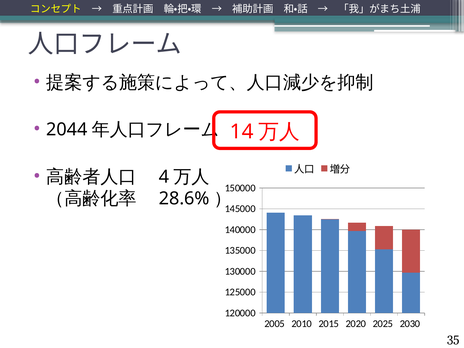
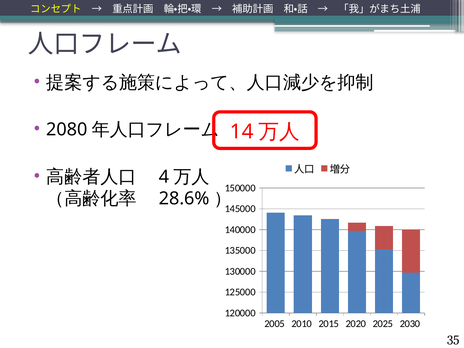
2044: 2044 -> 2080 (67, 130)
